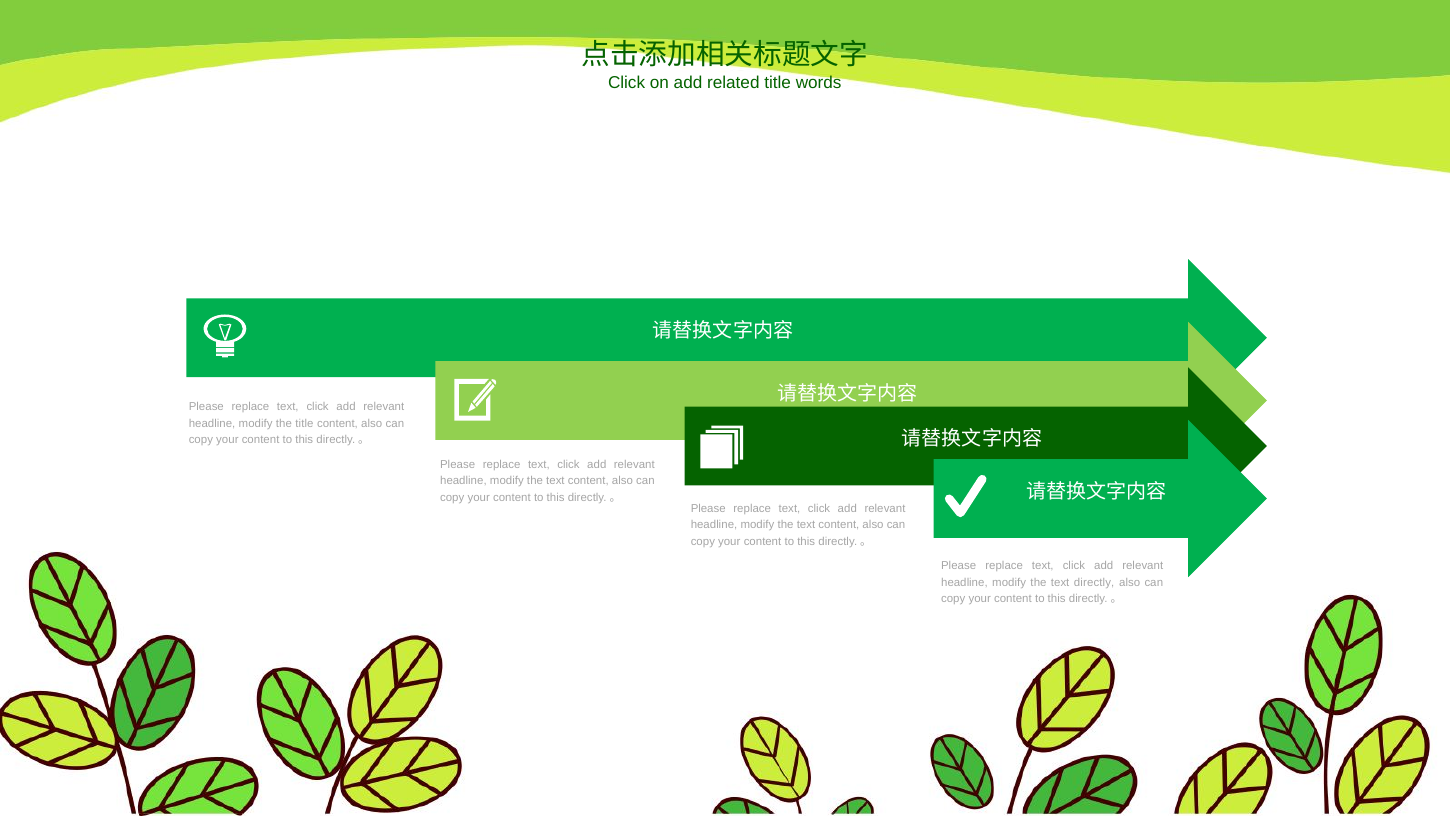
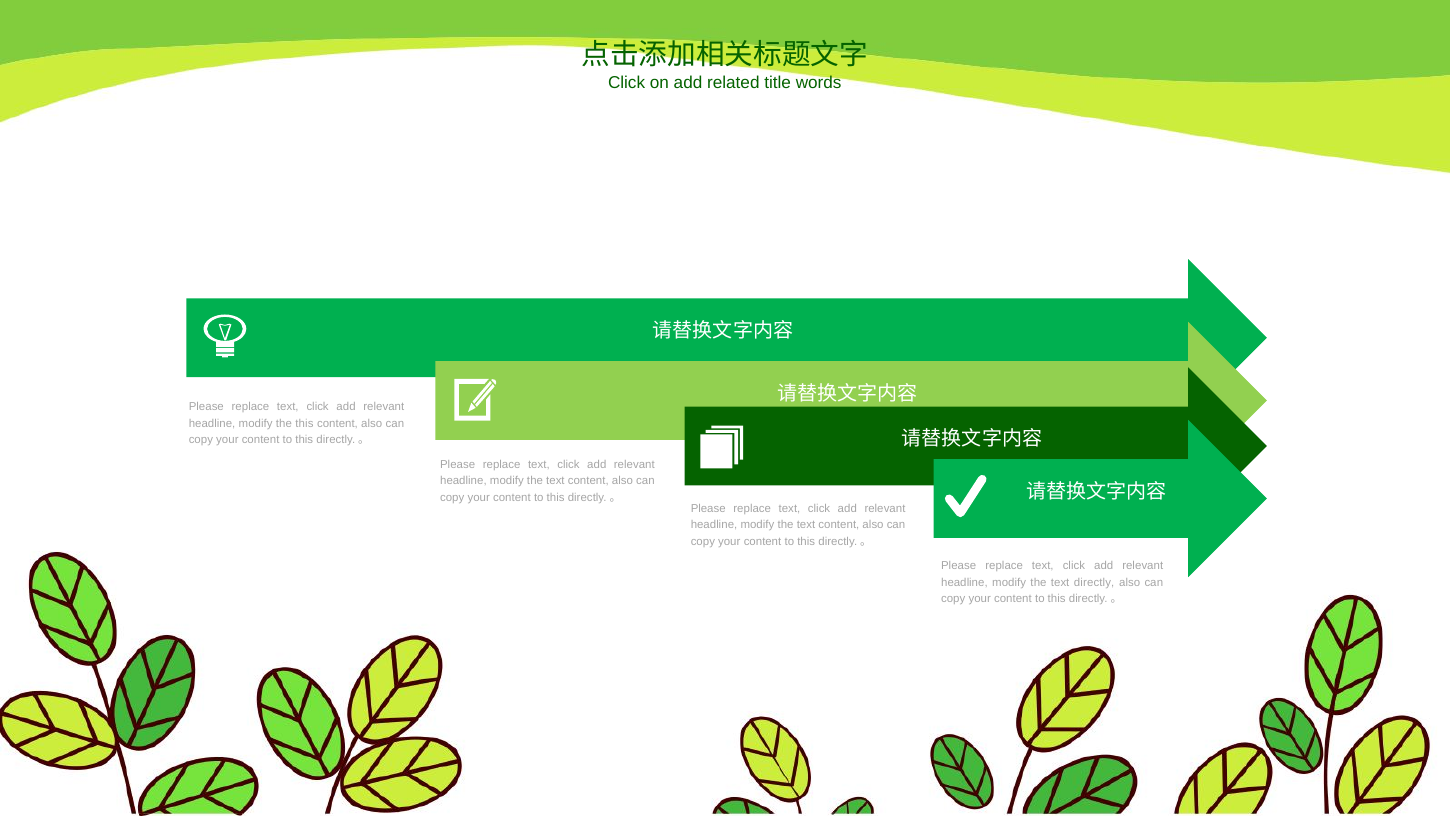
the title: title -> this (304, 423)
